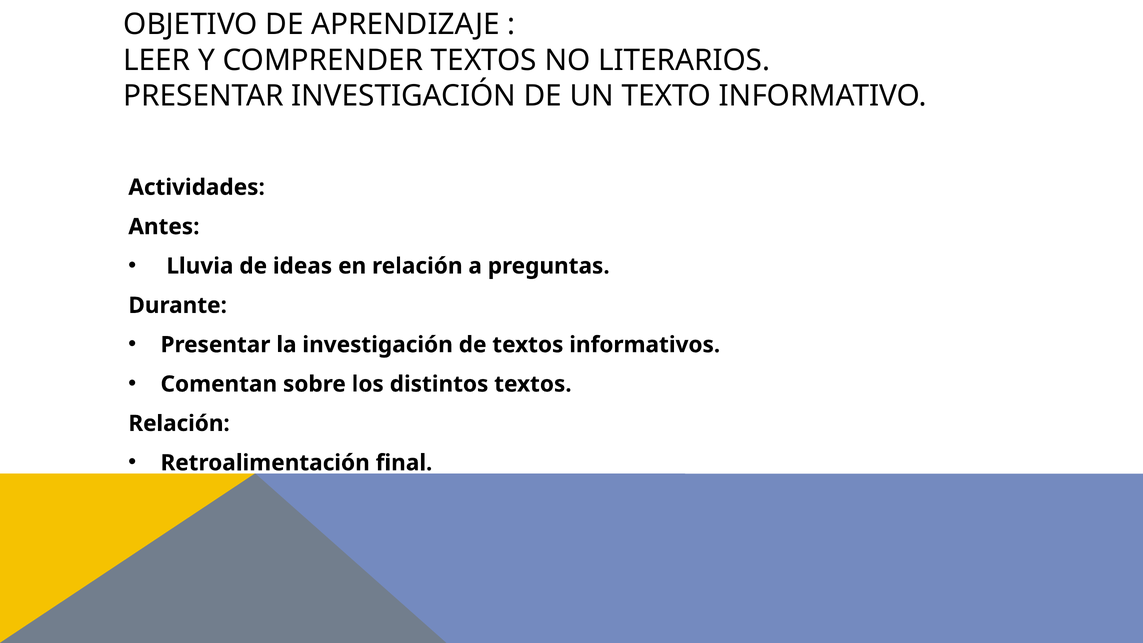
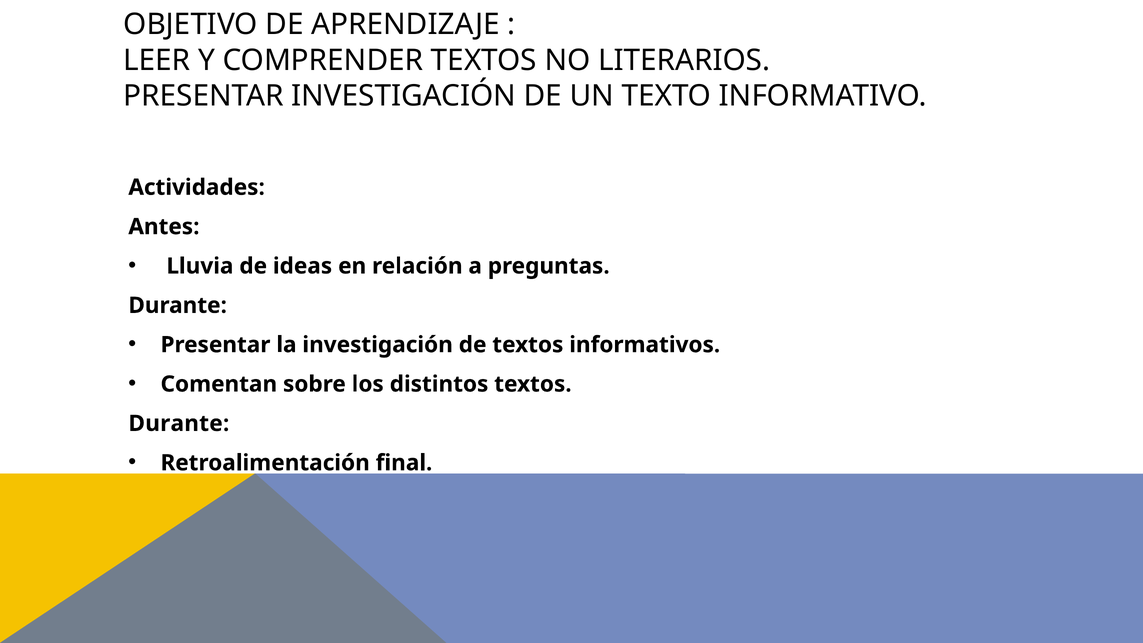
Relación: Relación -> Durante (179, 423)
